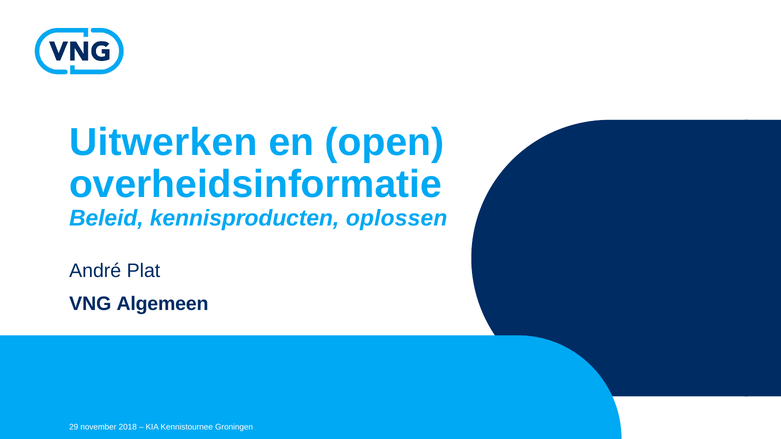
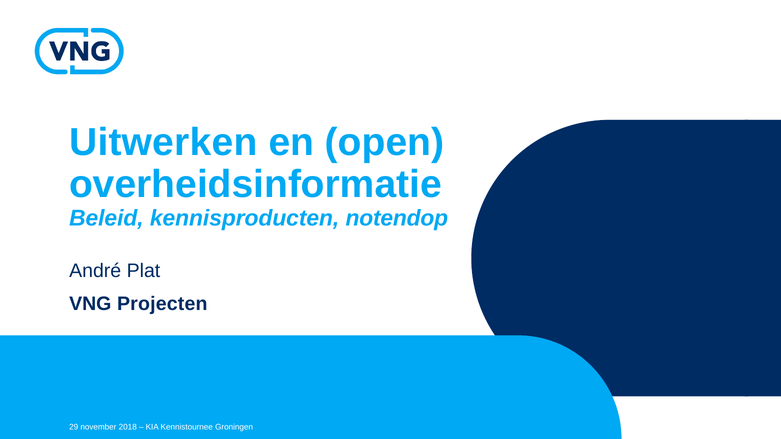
oplossen: oplossen -> notendop (397, 218)
Algemeen: Algemeen -> Projecten (162, 304)
